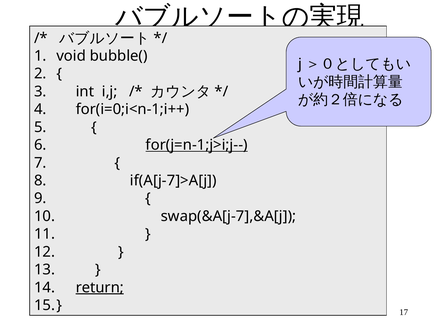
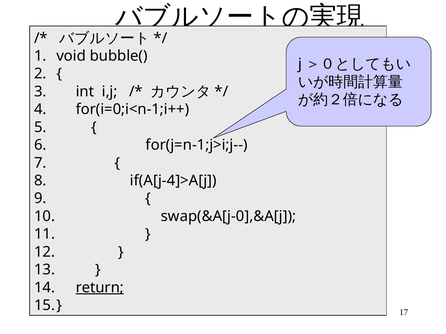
for(j=n-1;j>i;j-- underline: present -> none (197, 145)
if(A[j-7]>A[j: if(A[j-7]>A[j -> if(A[j-4]>A[j (173, 181)
swap(&A[j-7],&A[j: swap(&A[j-7],&A[j -> swap(&A[j-0],&A[j (229, 217)
